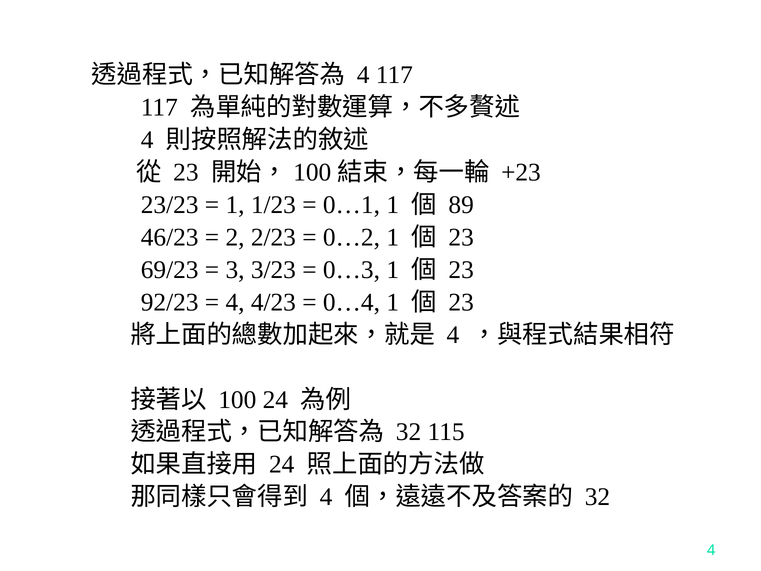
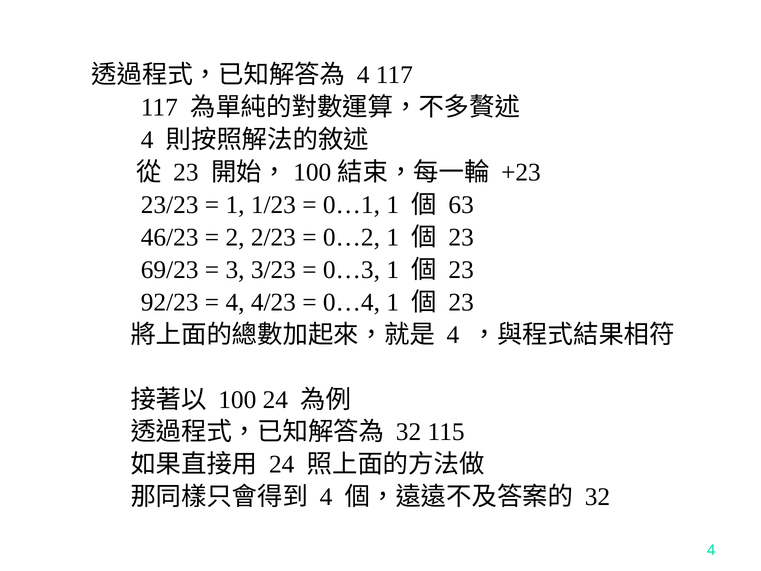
89: 89 -> 63 (461, 205)
